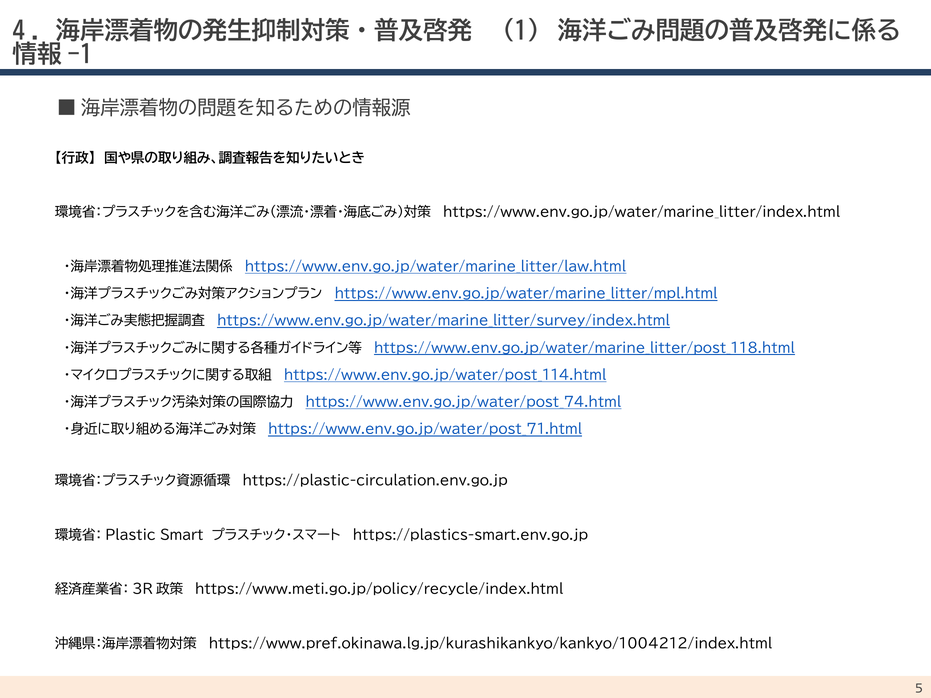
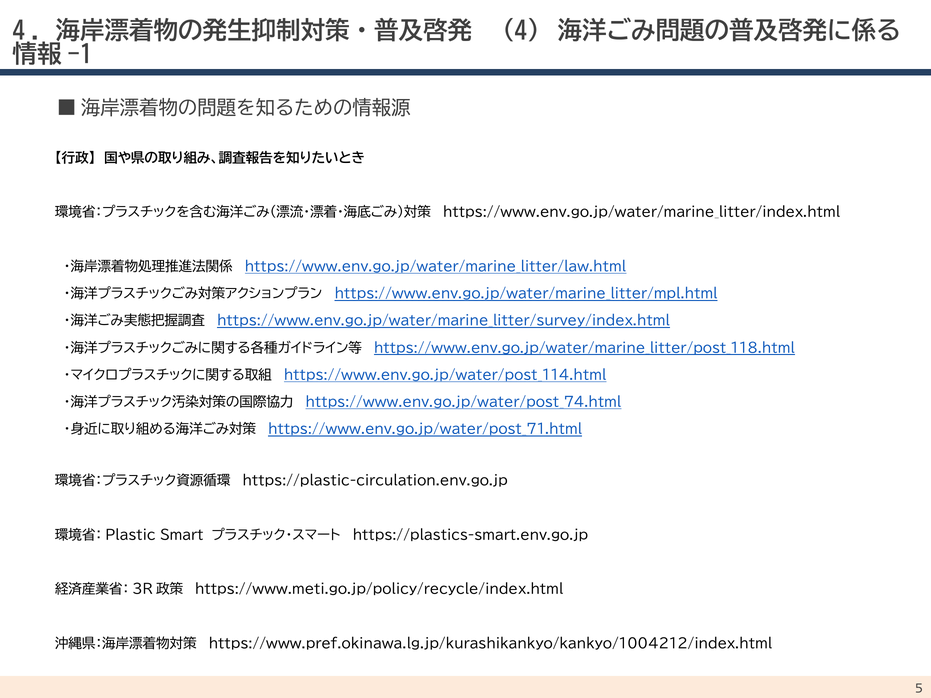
1: 1 -> 4 (521, 31)
